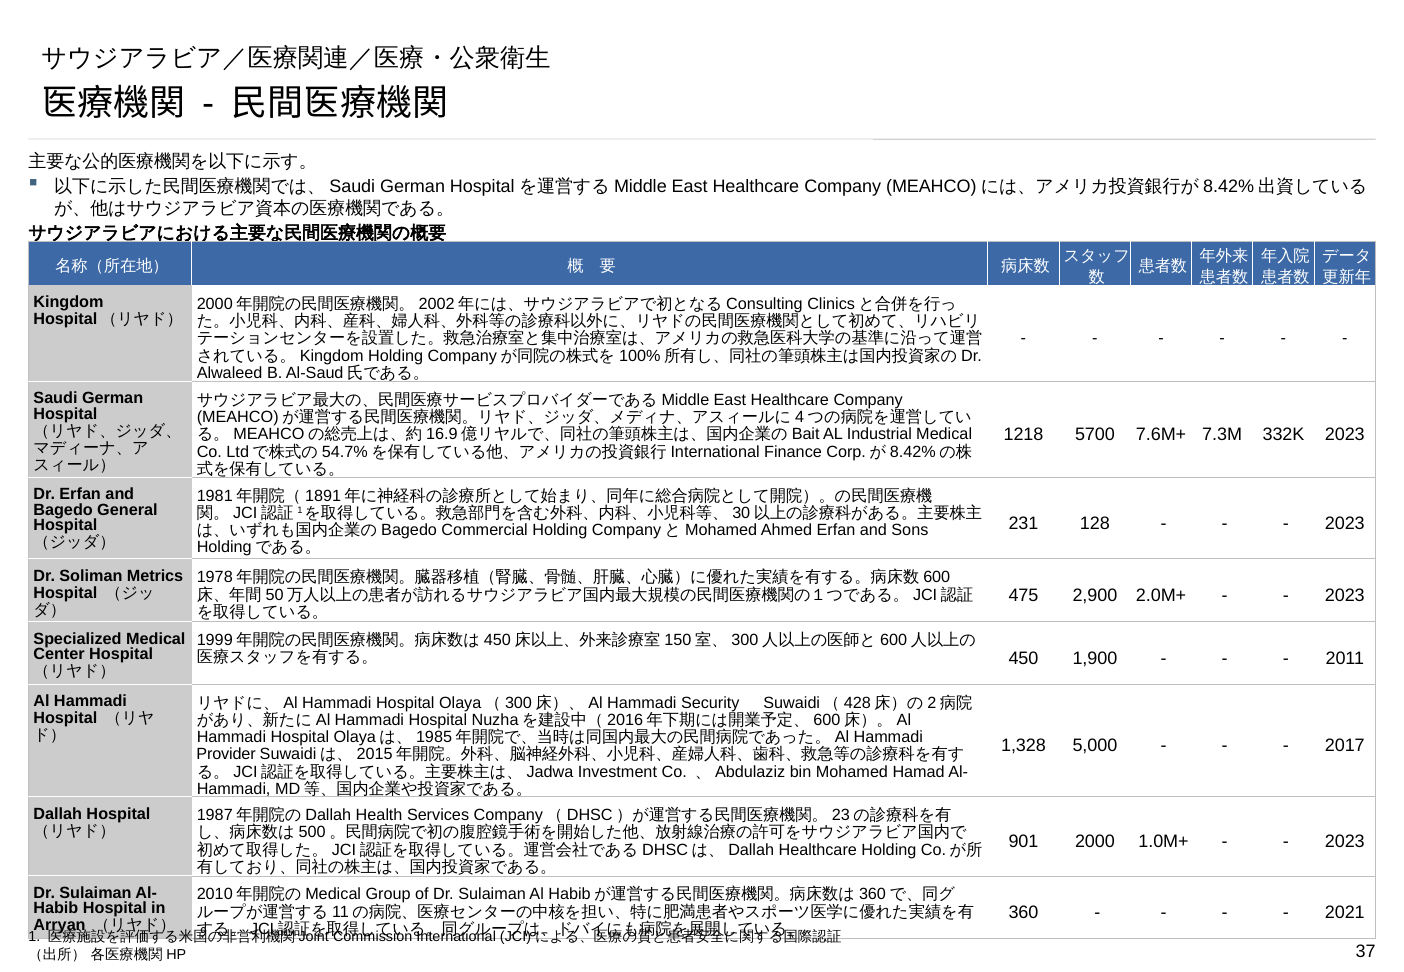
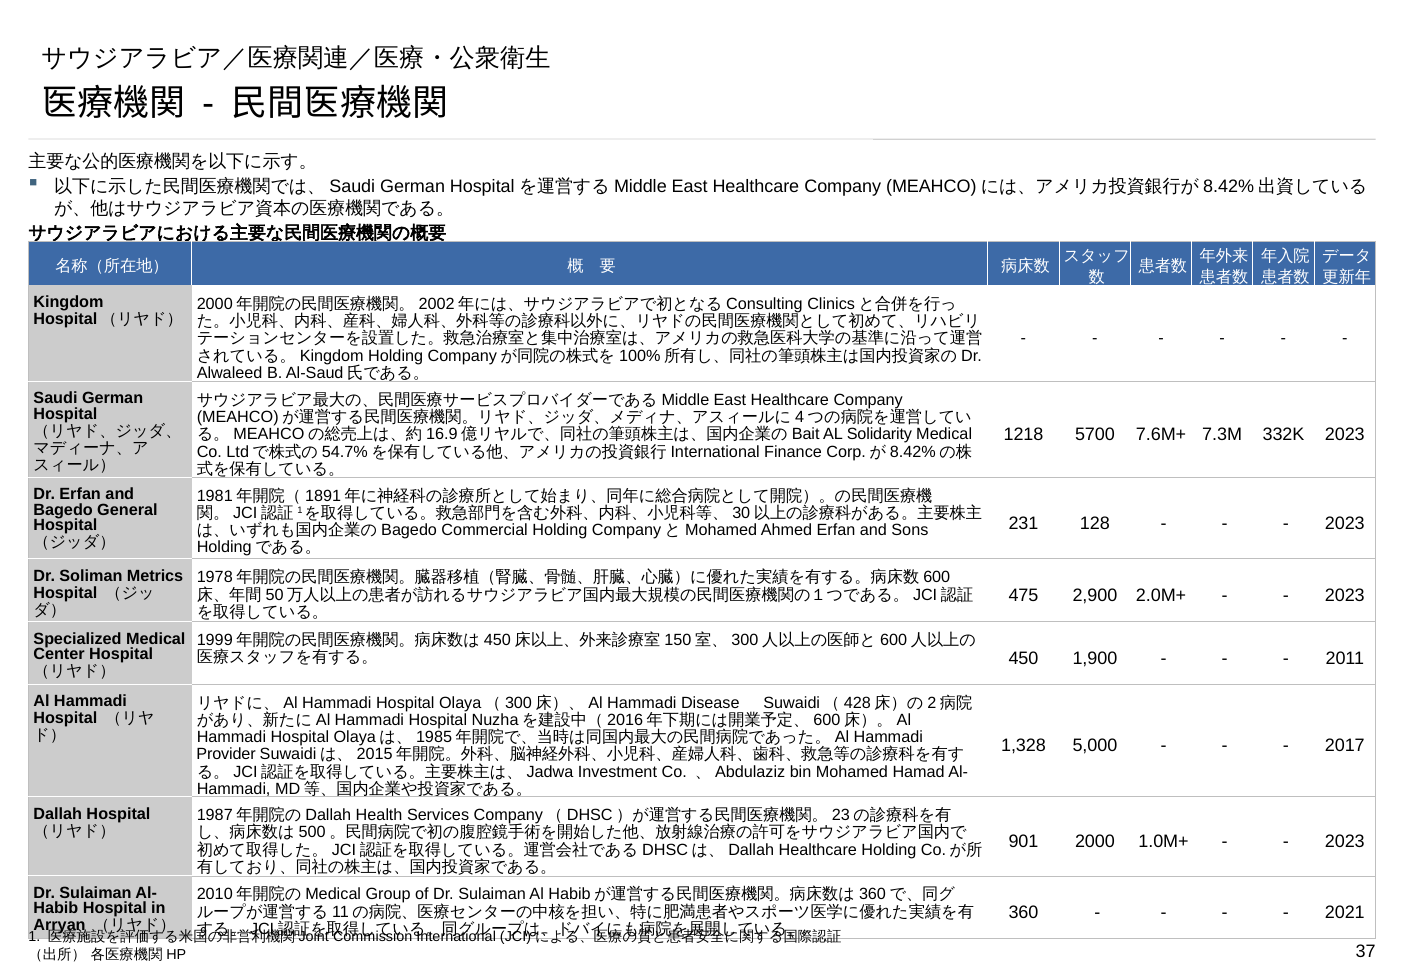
Industrial: Industrial -> Solidarity (879, 434)
Security: Security -> Disease (710, 703)
